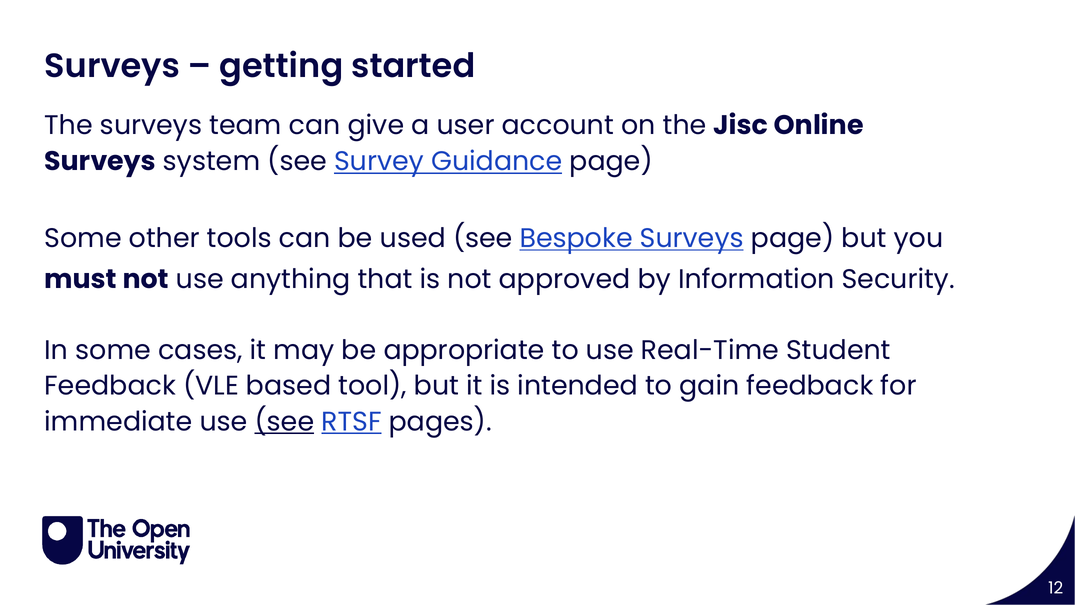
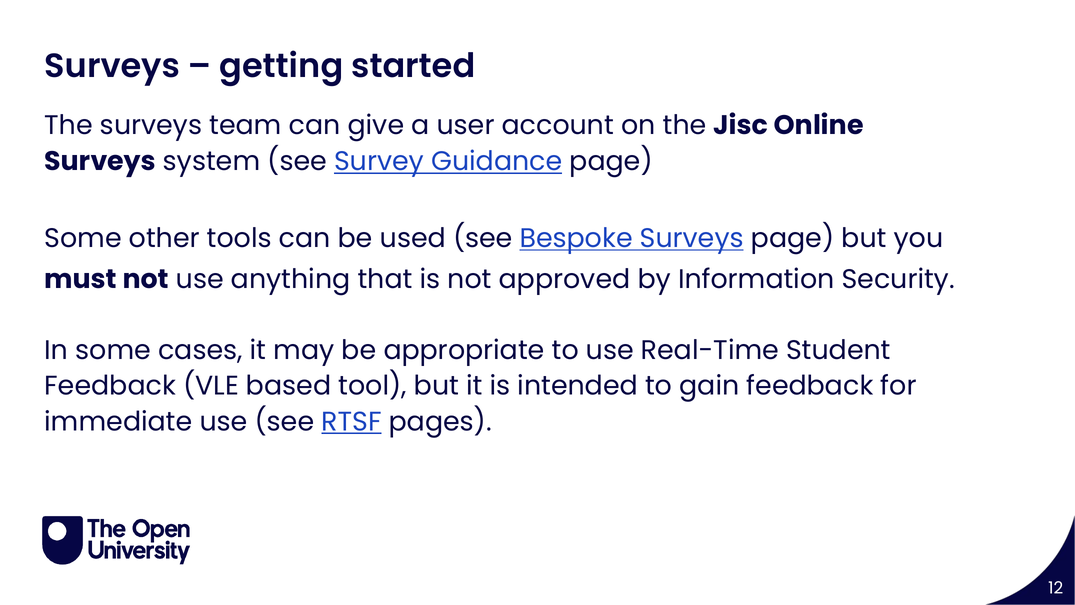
see underline: present -> none (284, 421)
